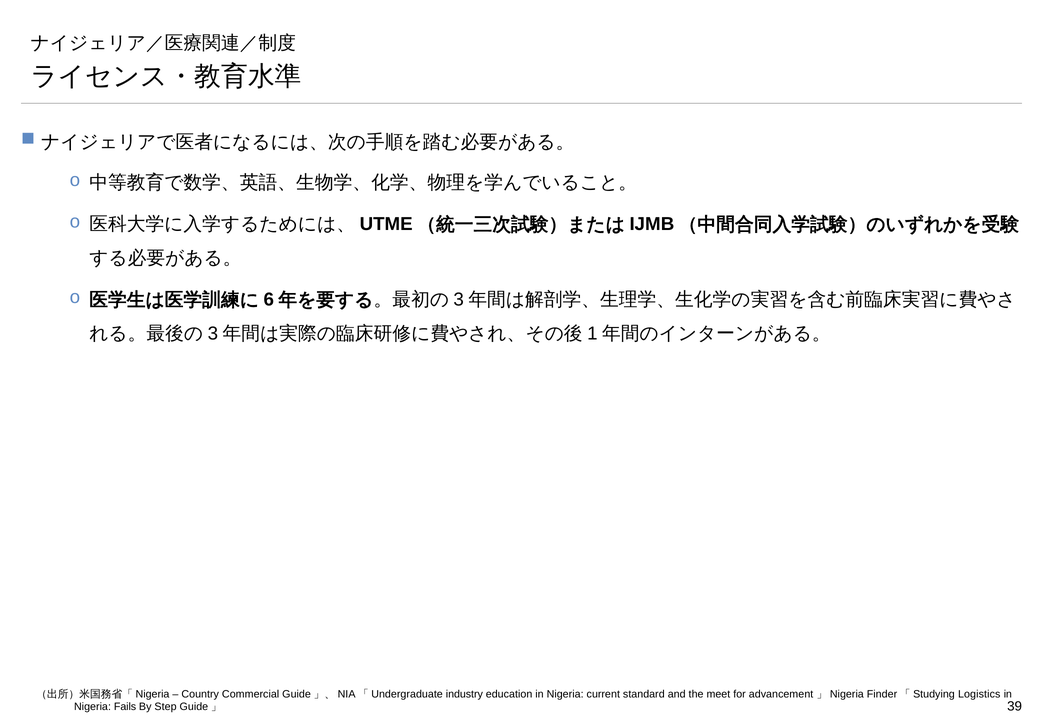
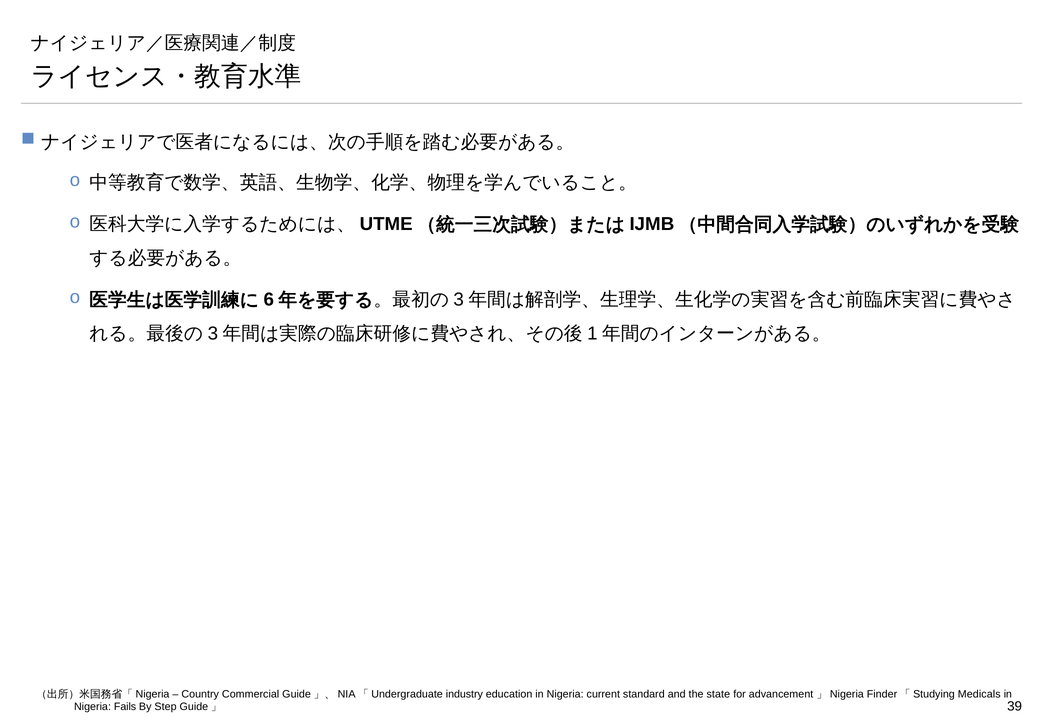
meet: meet -> state (718, 694)
Logistics: Logistics -> Medicals (979, 694)
